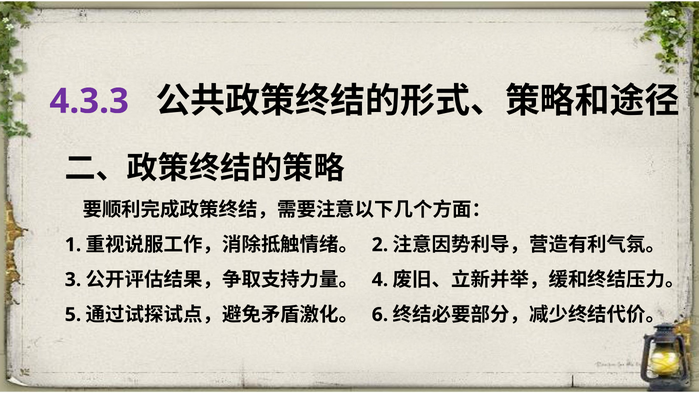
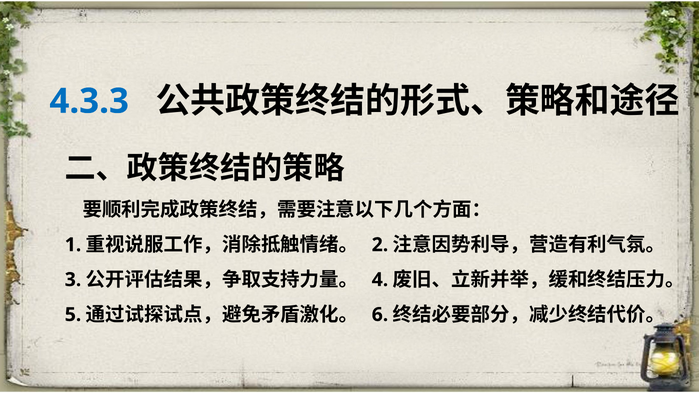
4.3.3 colour: purple -> blue (89, 101)
